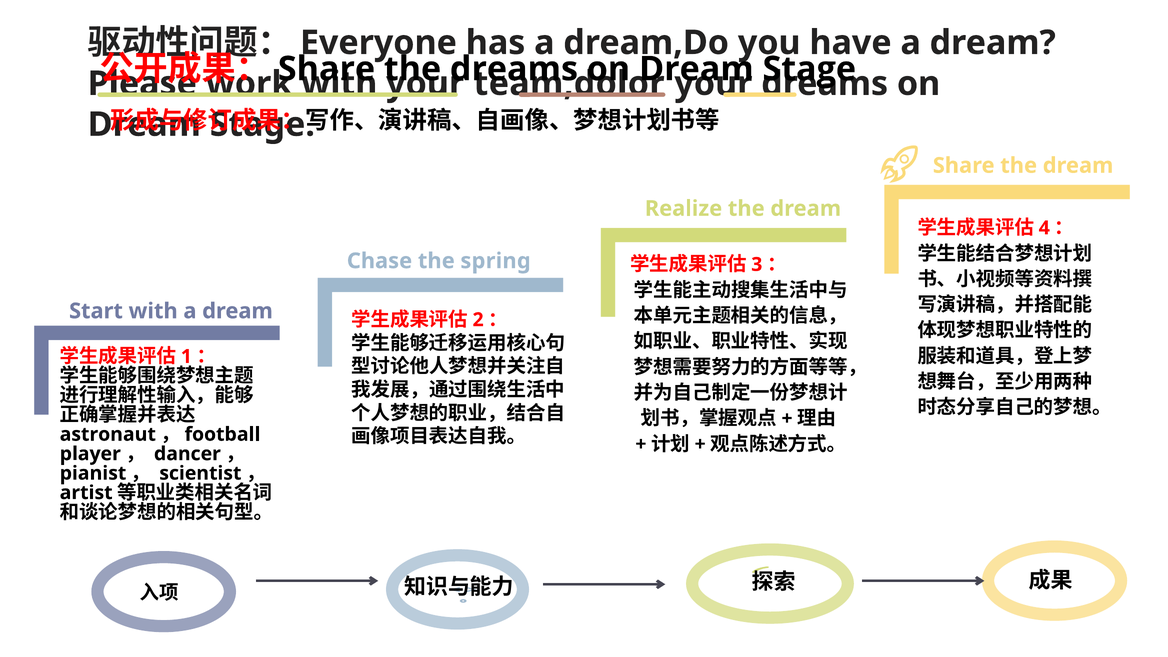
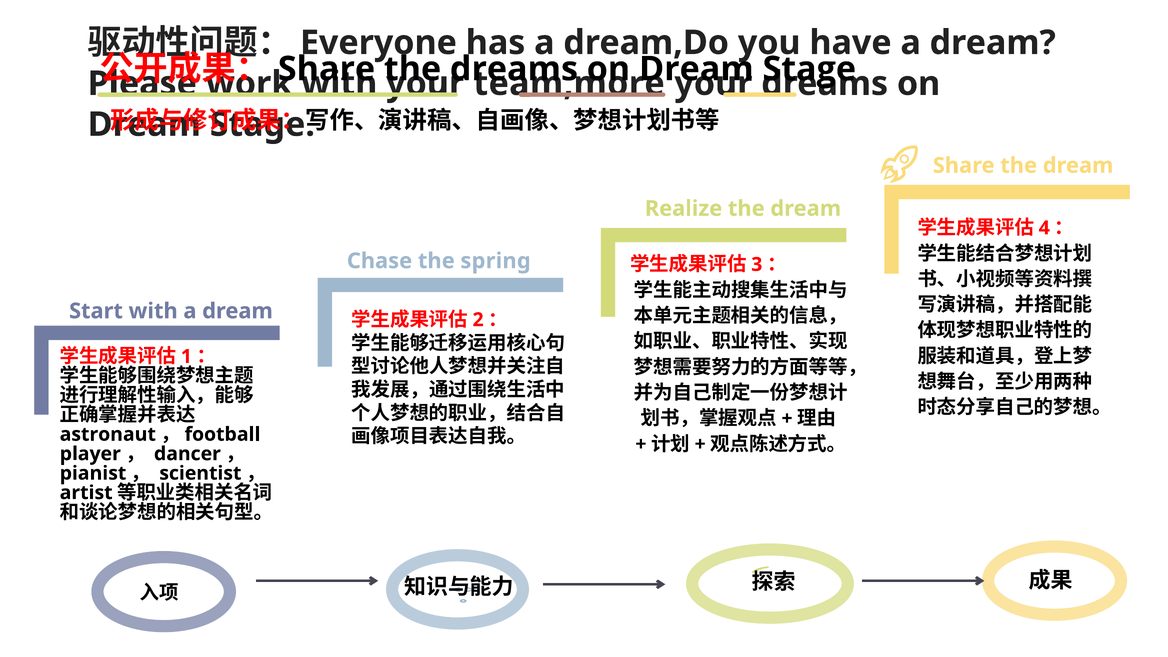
team,dolor: team,dolor -> team,more (569, 84)
